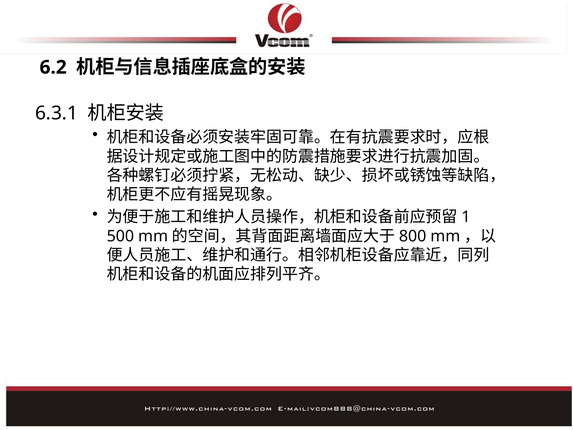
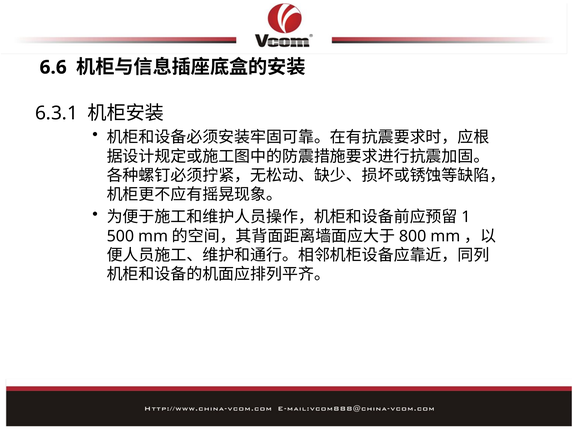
6.2: 6.2 -> 6.6 (53, 67)
